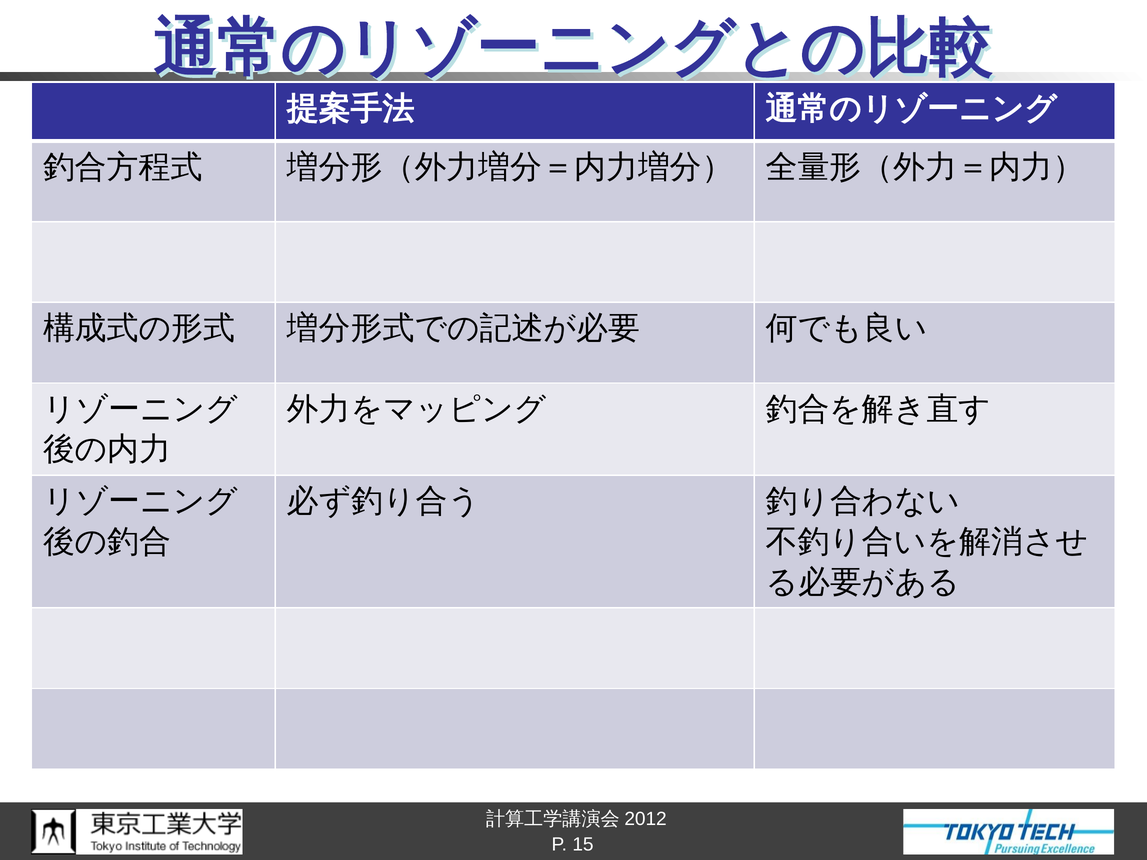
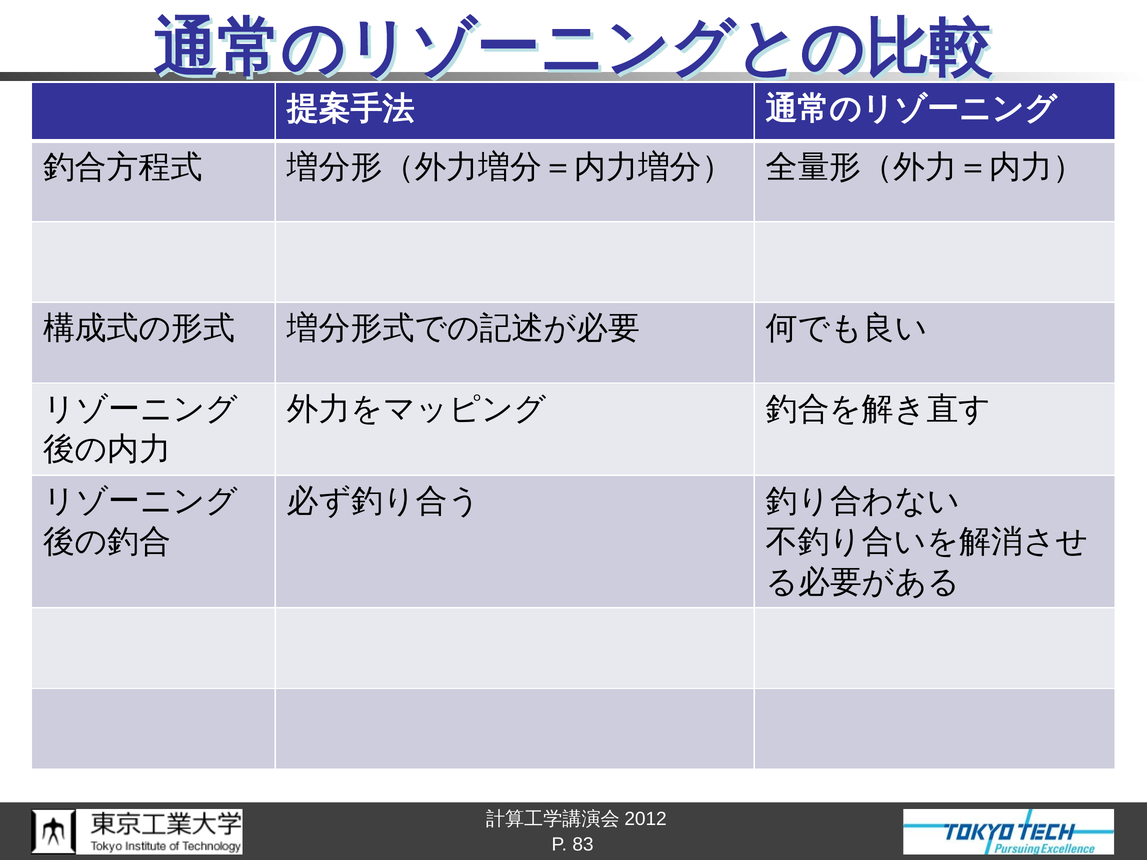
15: 15 -> 83 (583, 845)
